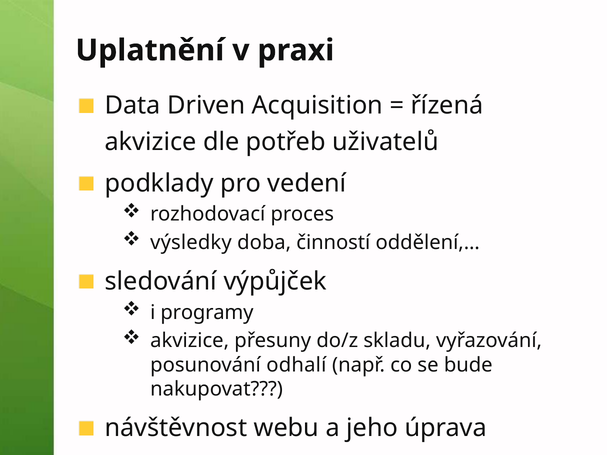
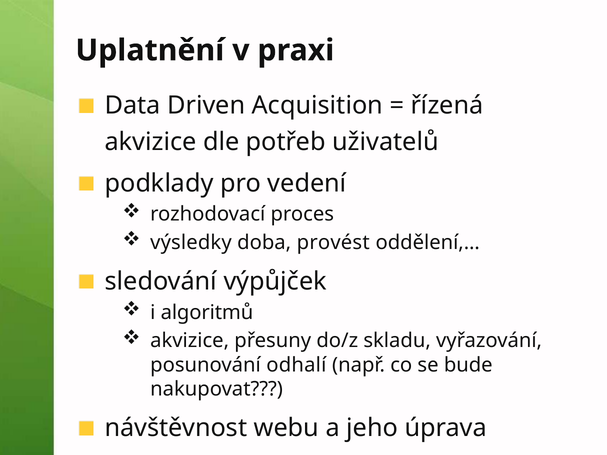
činností: činností -> provést (333, 243)
programy: programy -> algoritmů (207, 313)
